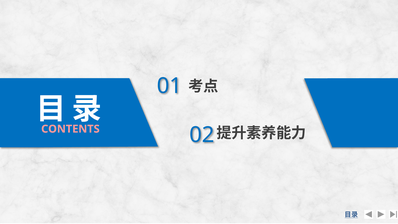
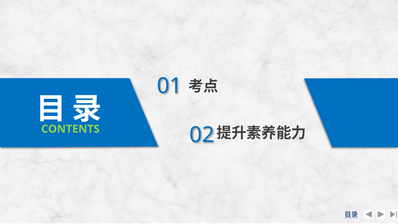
CONTENTS colour: pink -> light green (70, 129)
